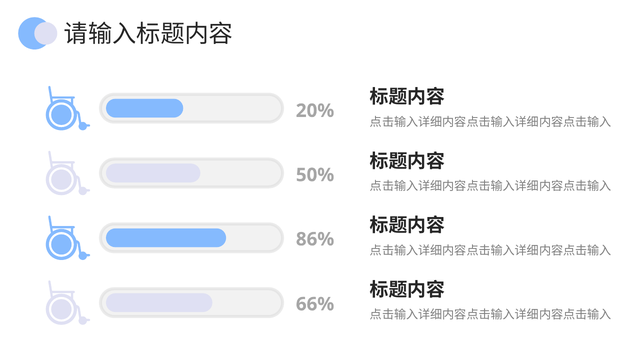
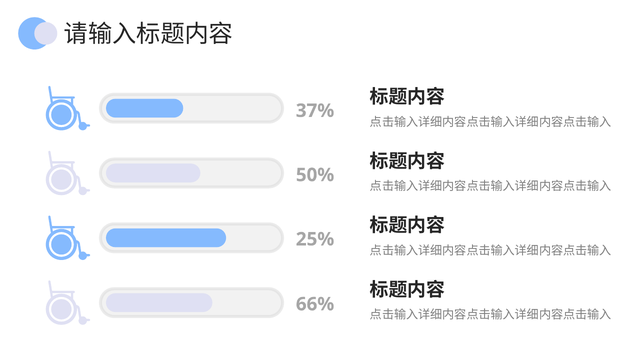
20%: 20% -> 37% (315, 111)
86%: 86% -> 25% (315, 239)
